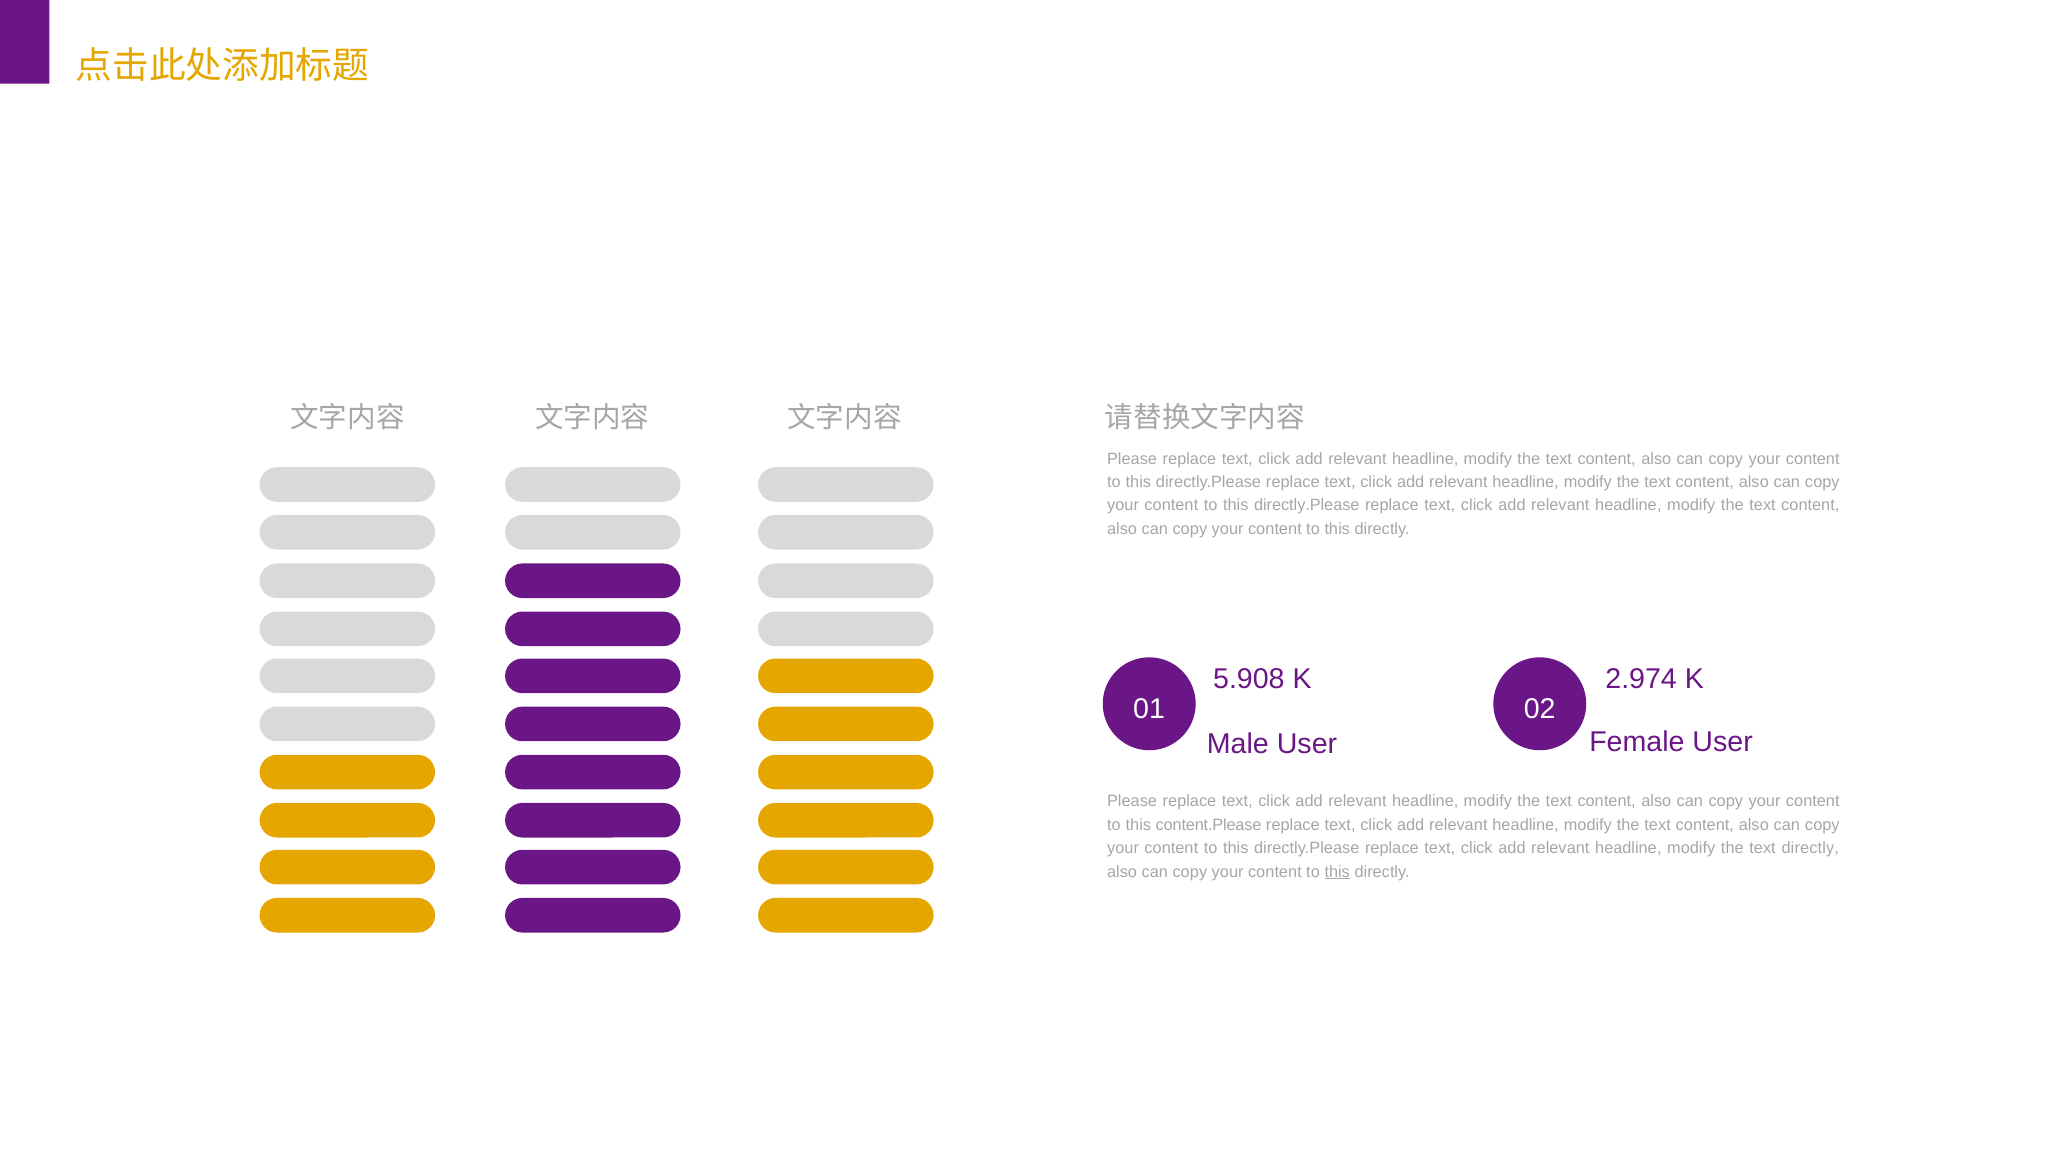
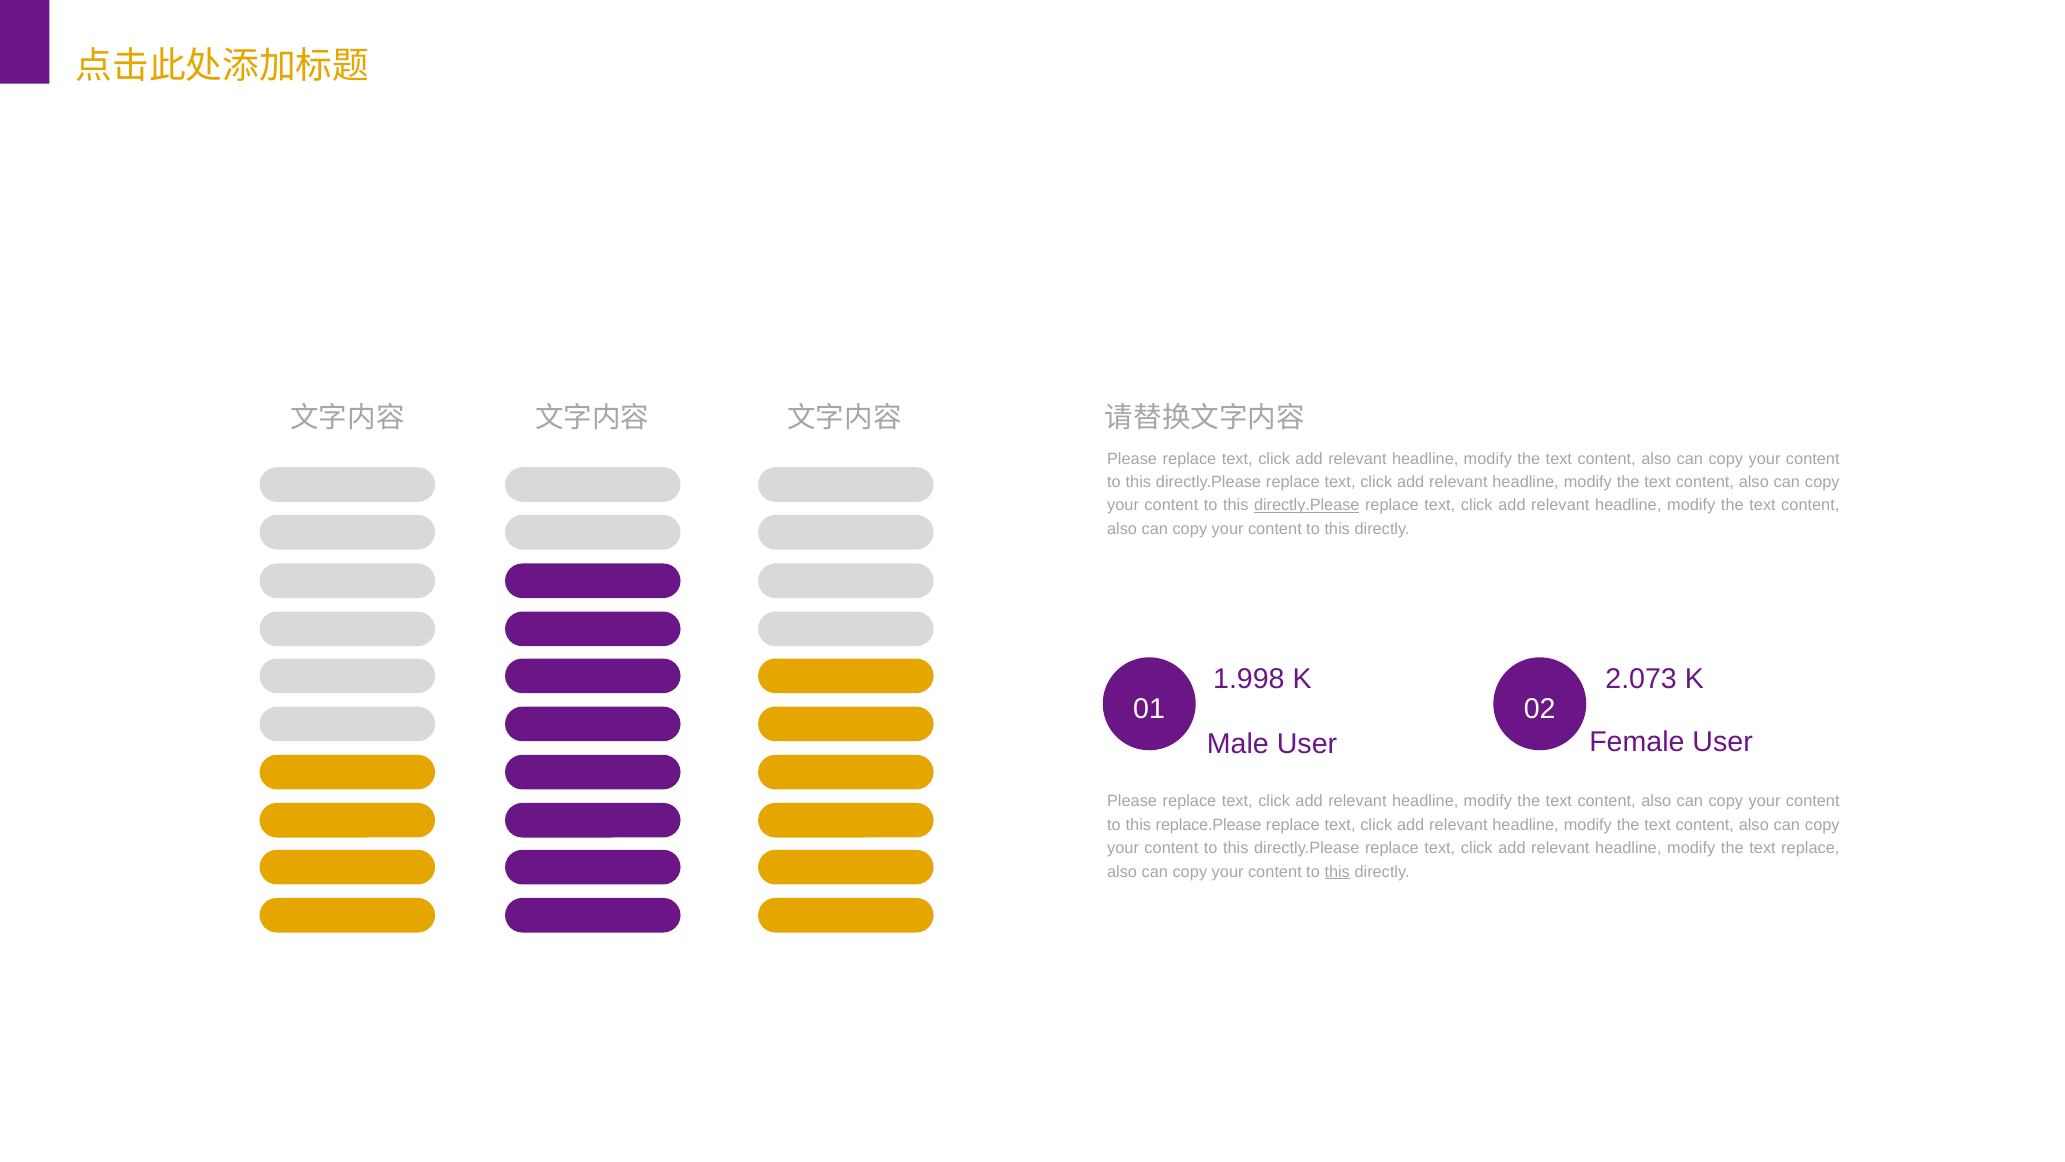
directly.Please underline: none -> present (1307, 505)
5.908: 5.908 -> 1.998 (1249, 679)
2.974: 2.974 -> 2.073 (1641, 679)
content.Please: content.Please -> replace.Please (1209, 825)
text directly: directly -> replace (1810, 848)
